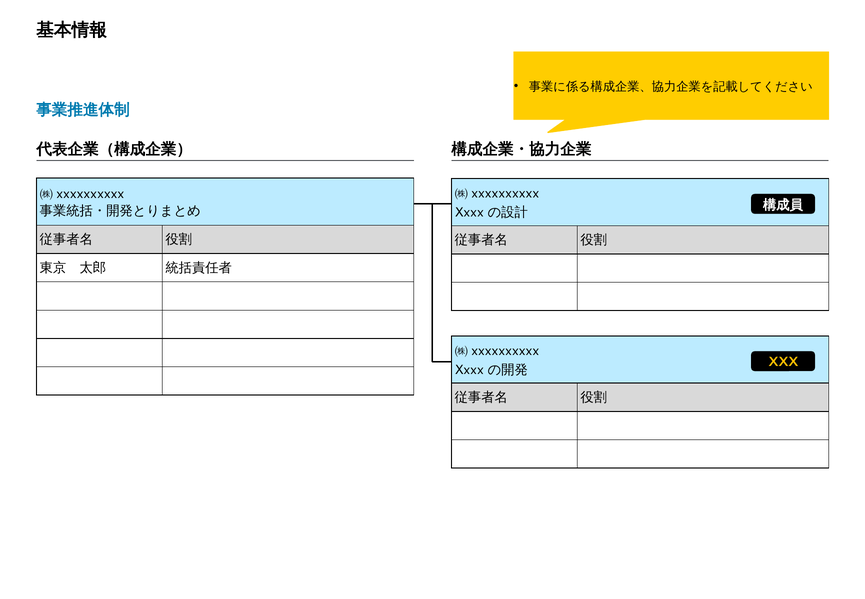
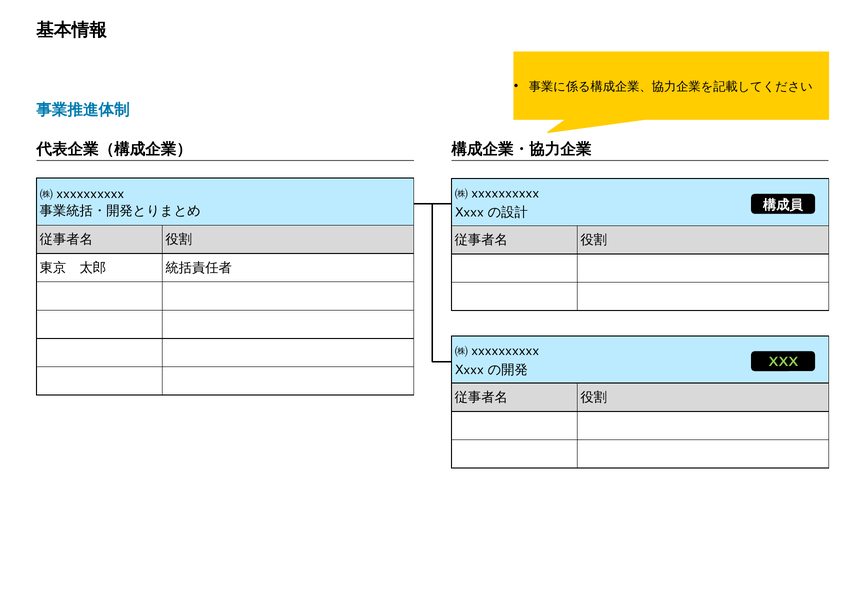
XXX colour: yellow -> light green (783, 362)
